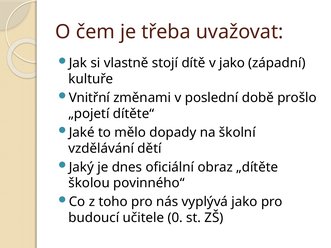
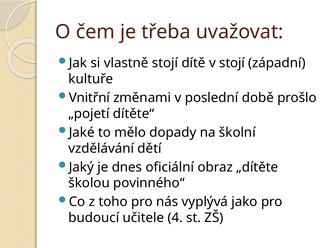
v jako: jako -> stojí (232, 63)
0: 0 -> 4 (175, 218)
